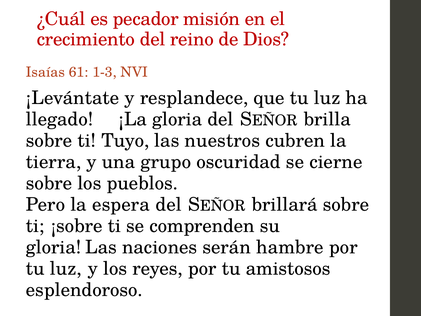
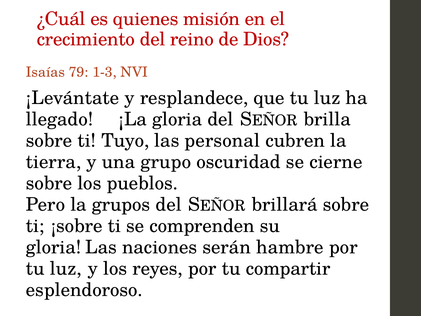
pecador: pecador -> quienes (146, 19)
61: 61 -> 79 (79, 72)
nuestros: nuestros -> personal (222, 141)
espera: espera -> grupos (121, 205)
amistosos: amistosos -> compartir (288, 269)
